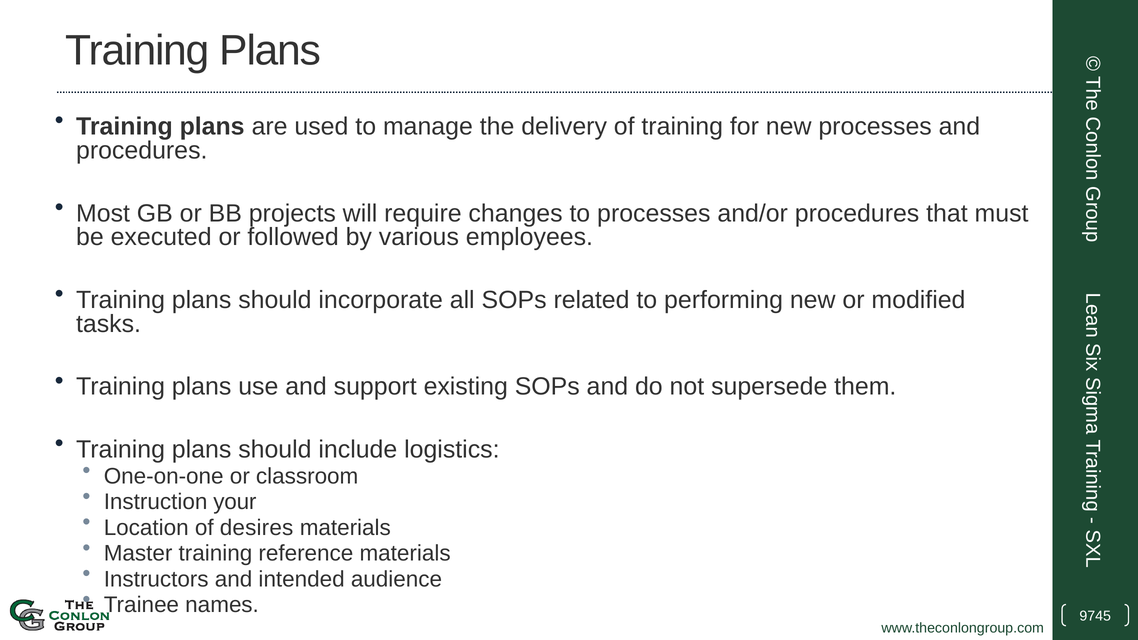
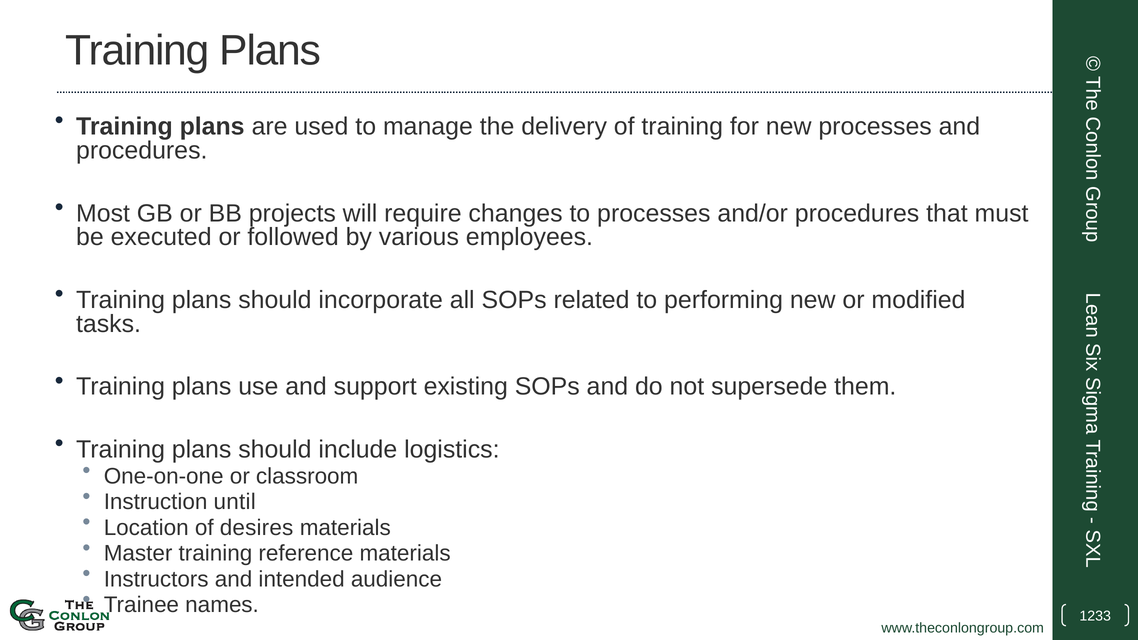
your: your -> until (235, 502)
9745: 9745 -> 1233 (1095, 616)
